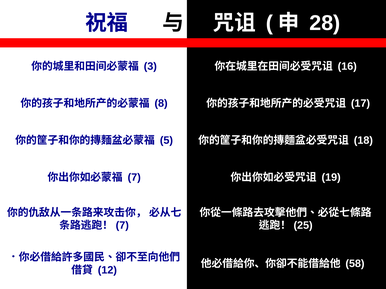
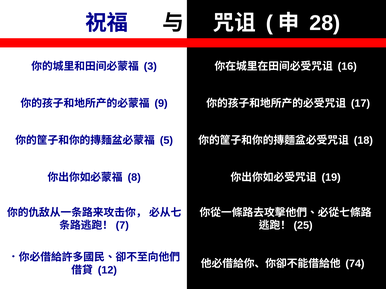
8: 8 -> 9 (161, 104)
7: 7 -> 8 (134, 178)
58: 58 -> 74 (355, 264)
